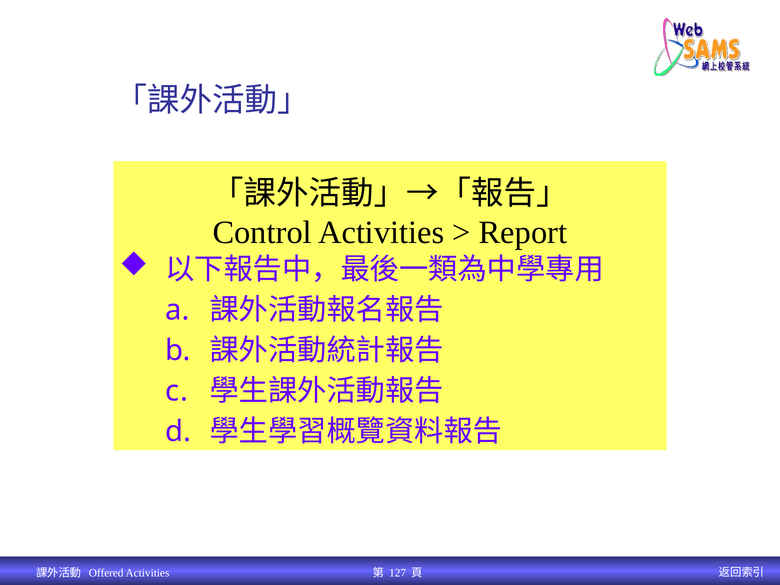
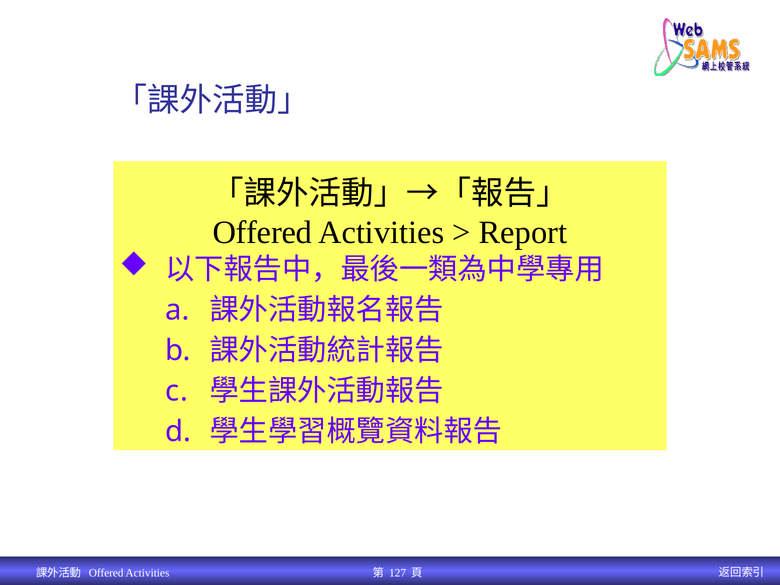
Control: Control -> Offered (262, 233)
